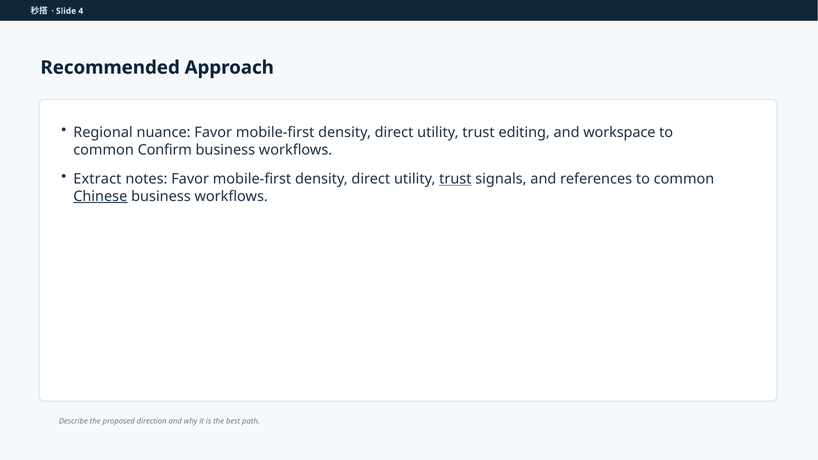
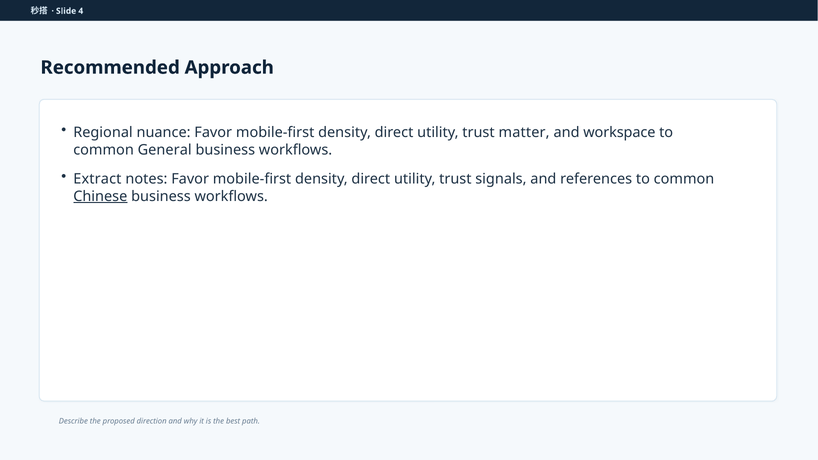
editing: editing -> matter (524, 132)
Confirm: Confirm -> General (165, 150)
trust underline: present -> none (455, 179)
